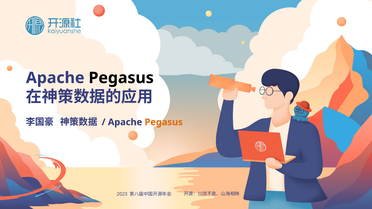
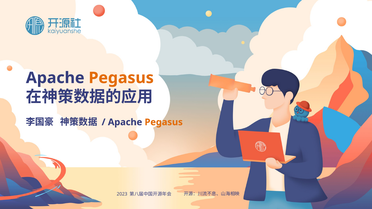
Pegasus colour: black -> orange (121, 78)
